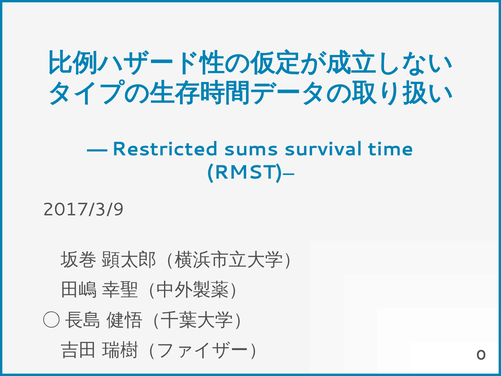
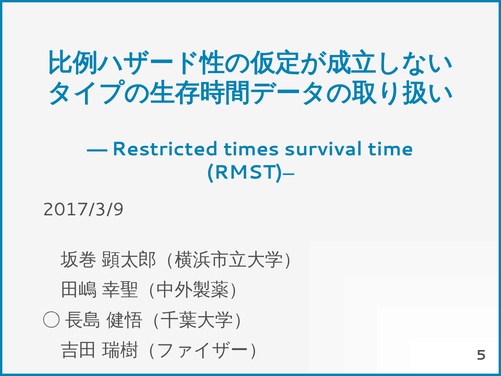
sums: sums -> times (251, 149)
0: 0 -> 5 (481, 355)
